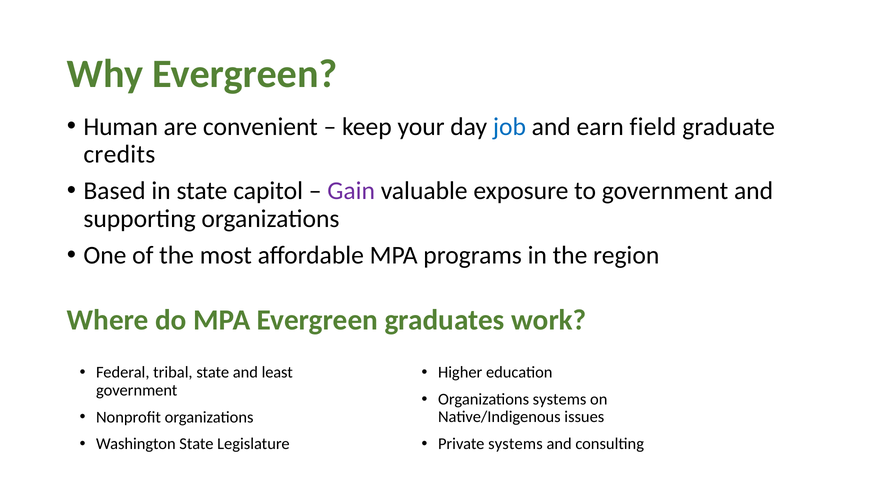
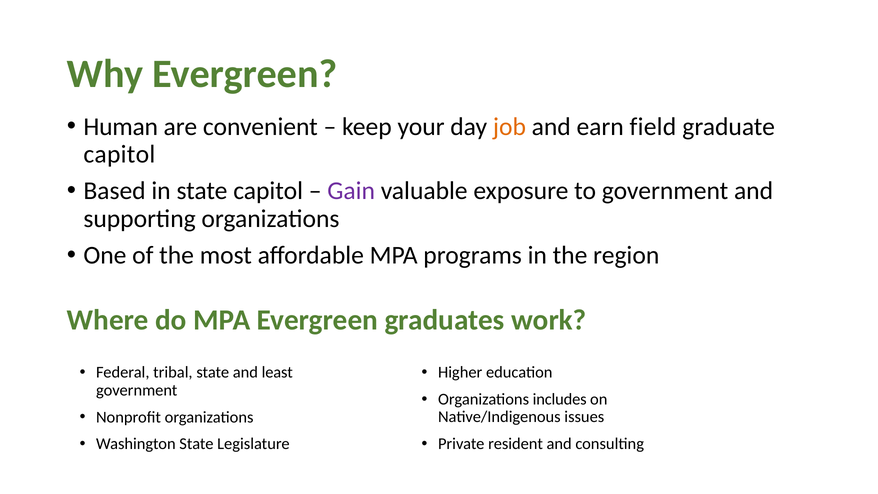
job colour: blue -> orange (509, 127)
credits: credits -> capitol (119, 154)
Organizations systems: systems -> includes (560, 399)
Private systems: systems -> resident (516, 444)
